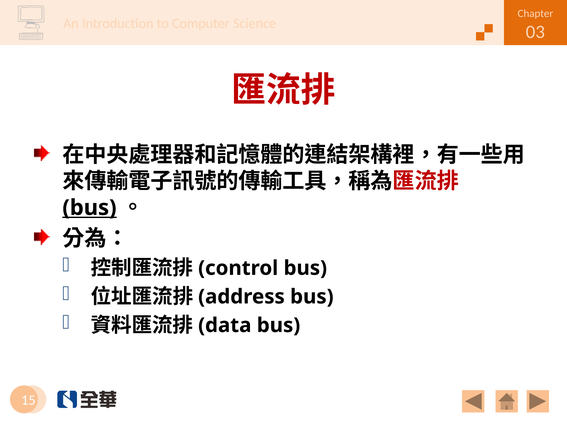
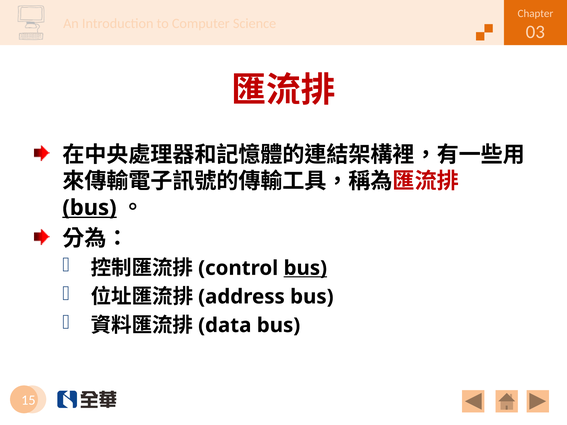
bus underline: none -> present (305, 268)
